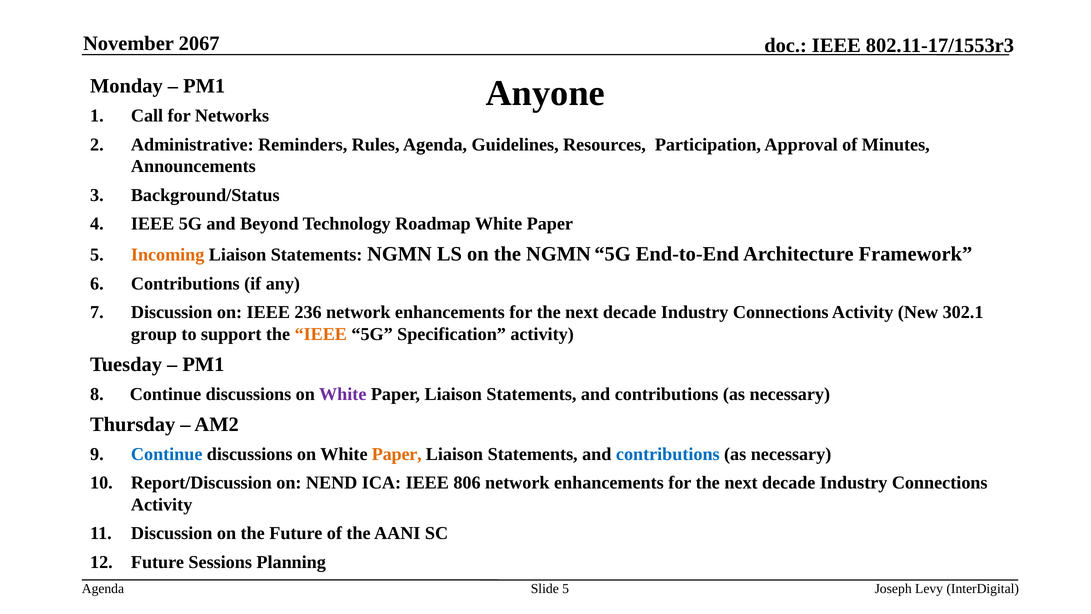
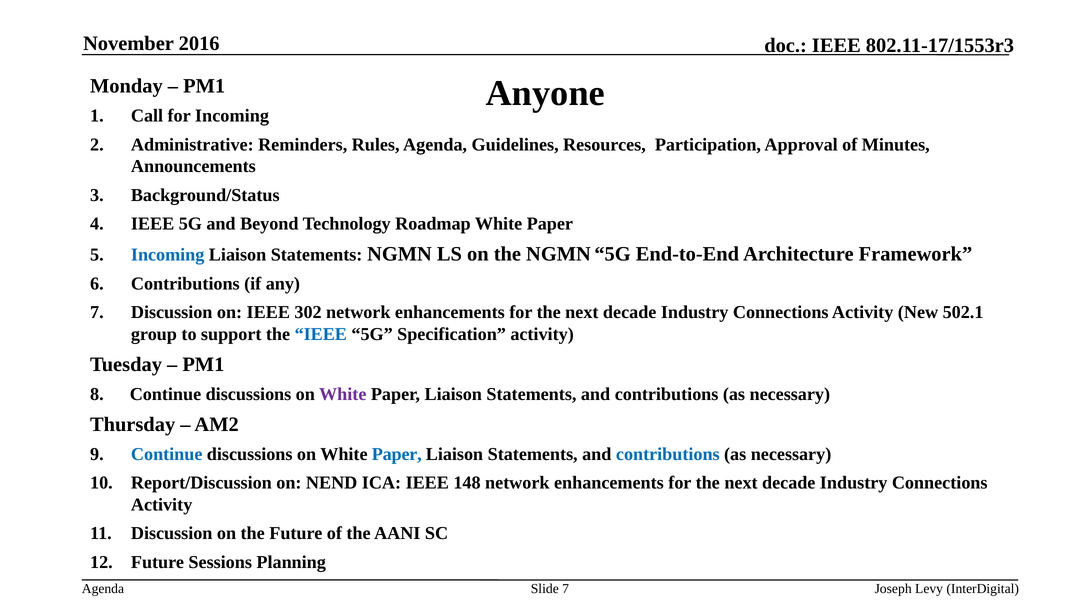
2067: 2067 -> 2016 (199, 43)
for Networks: Networks -> Incoming (232, 116)
Incoming colour: orange -> blue (168, 255)
236: 236 -> 302 (308, 312)
302.1: 302.1 -> 502.1 (963, 312)
IEEE colour: orange -> blue (321, 334)
Paper colour: orange -> blue (397, 454)
806: 806 -> 148 (467, 483)
Slide 5: 5 -> 7 (566, 589)
